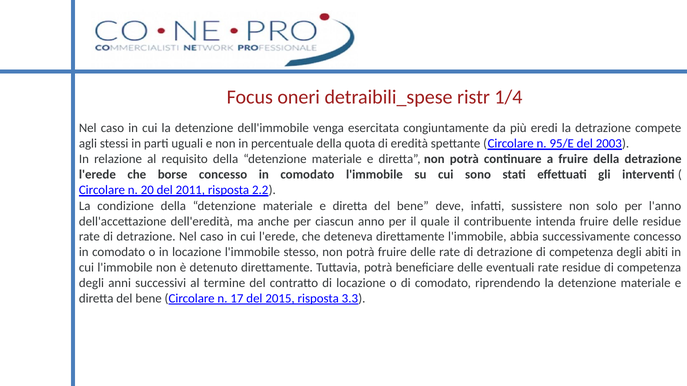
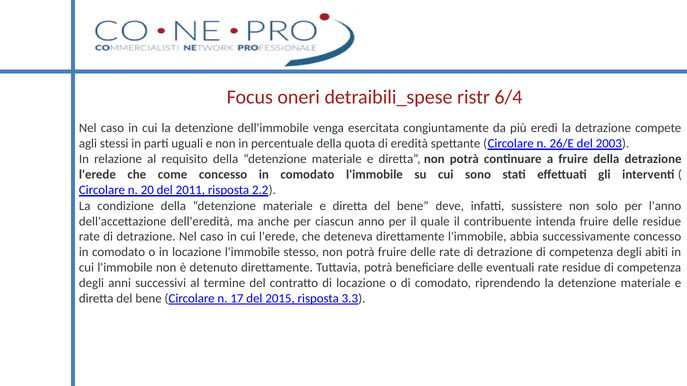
1/4: 1/4 -> 6/4 (508, 97)
95/E: 95/E -> 26/E (562, 144)
borse: borse -> come (173, 175)
